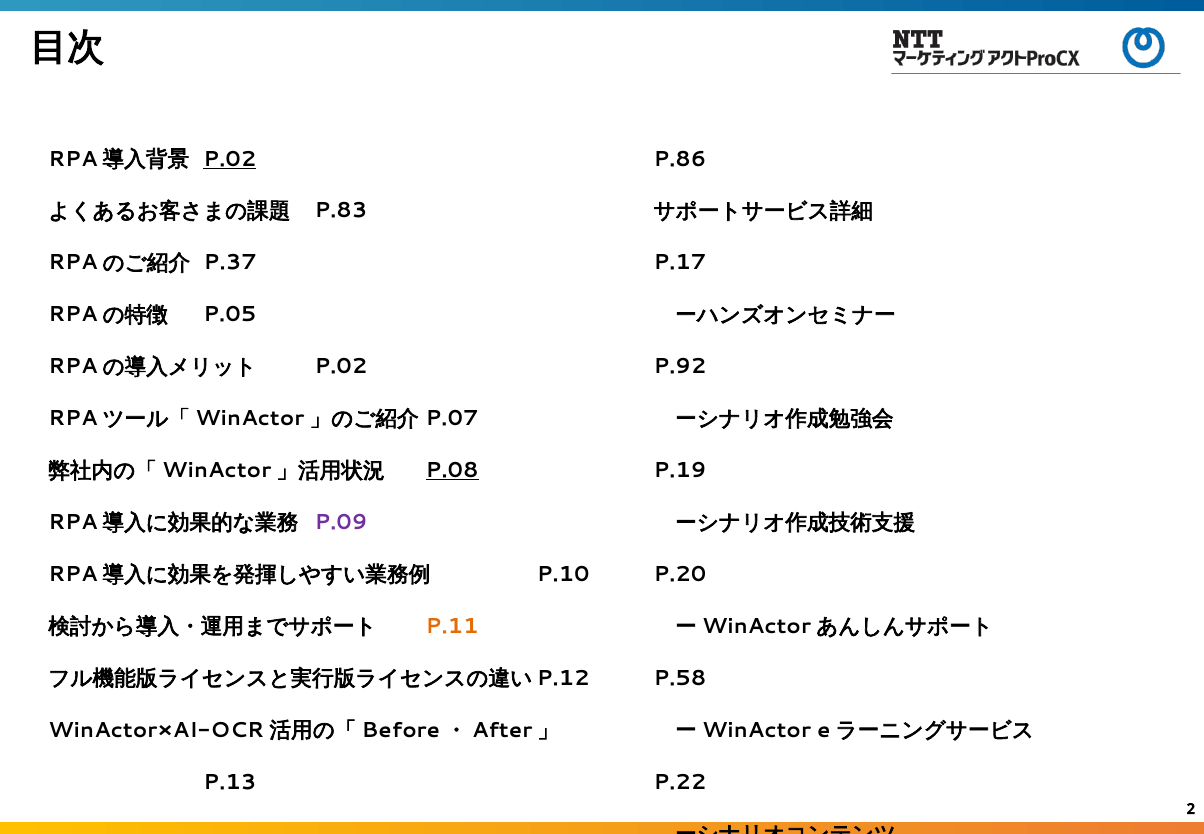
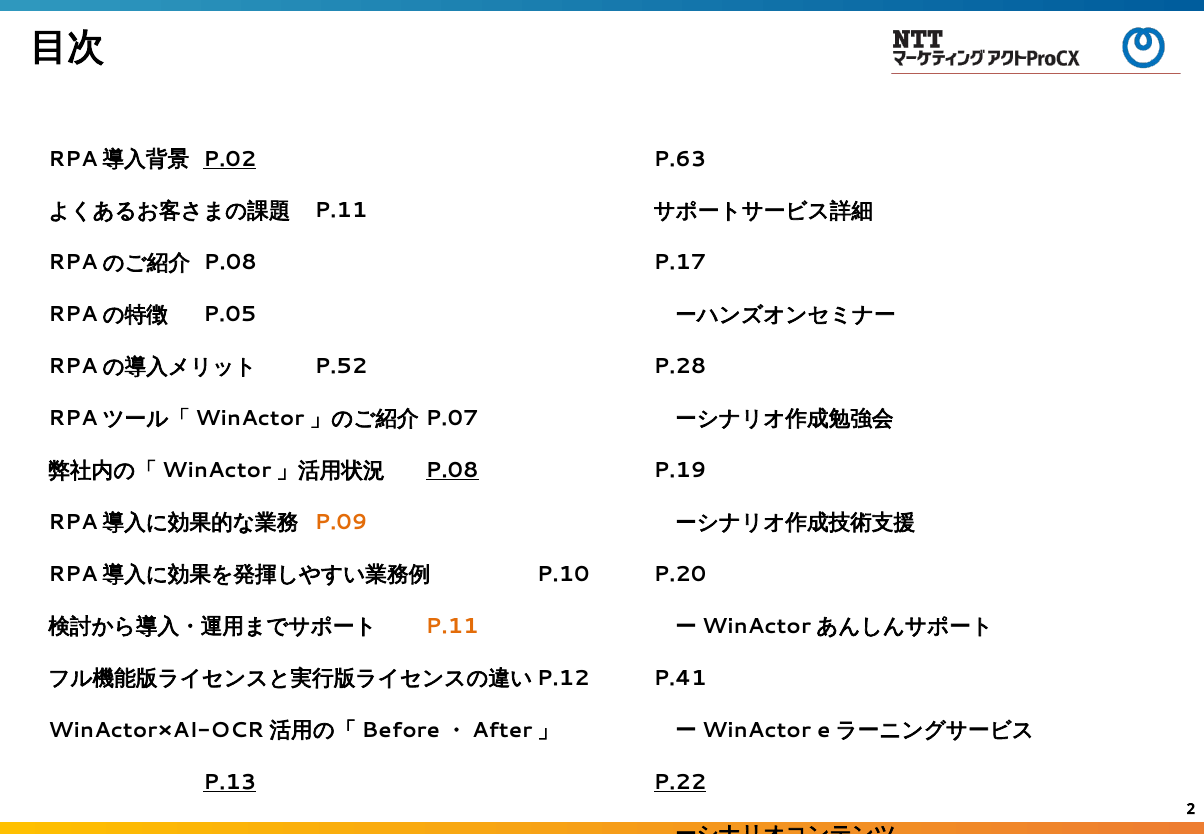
P.86: P.86 -> P.63 (680, 159)
P.83: P.83 -> P.11 (341, 211)
P.37: P.37 -> P.08 (230, 263)
P.02: P.02 -> P.52 (341, 366)
P.92: P.92 -> P.28 (680, 366)
P.09 colour: purple -> orange (341, 522)
P.58: P.58 -> P.41 (680, 678)
P.13 underline: none -> present (230, 782)
P.22 underline: none -> present (680, 782)
